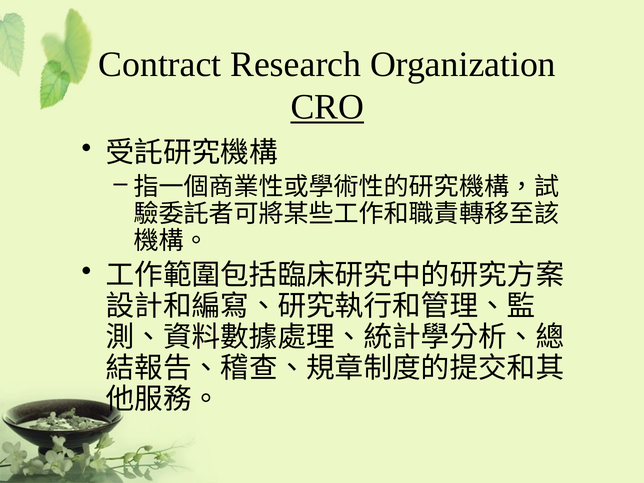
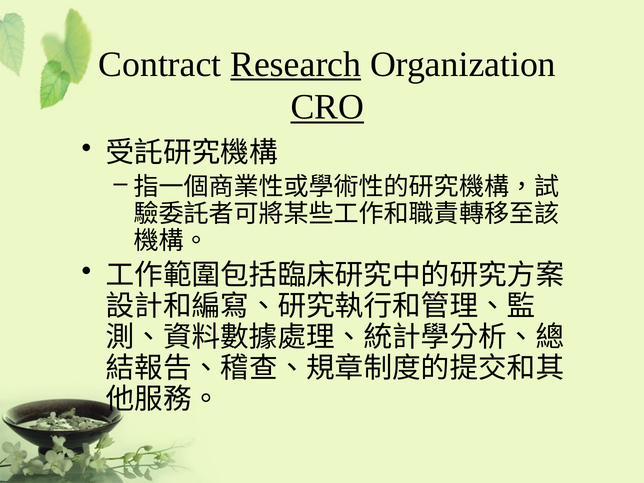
Research underline: none -> present (296, 64)
